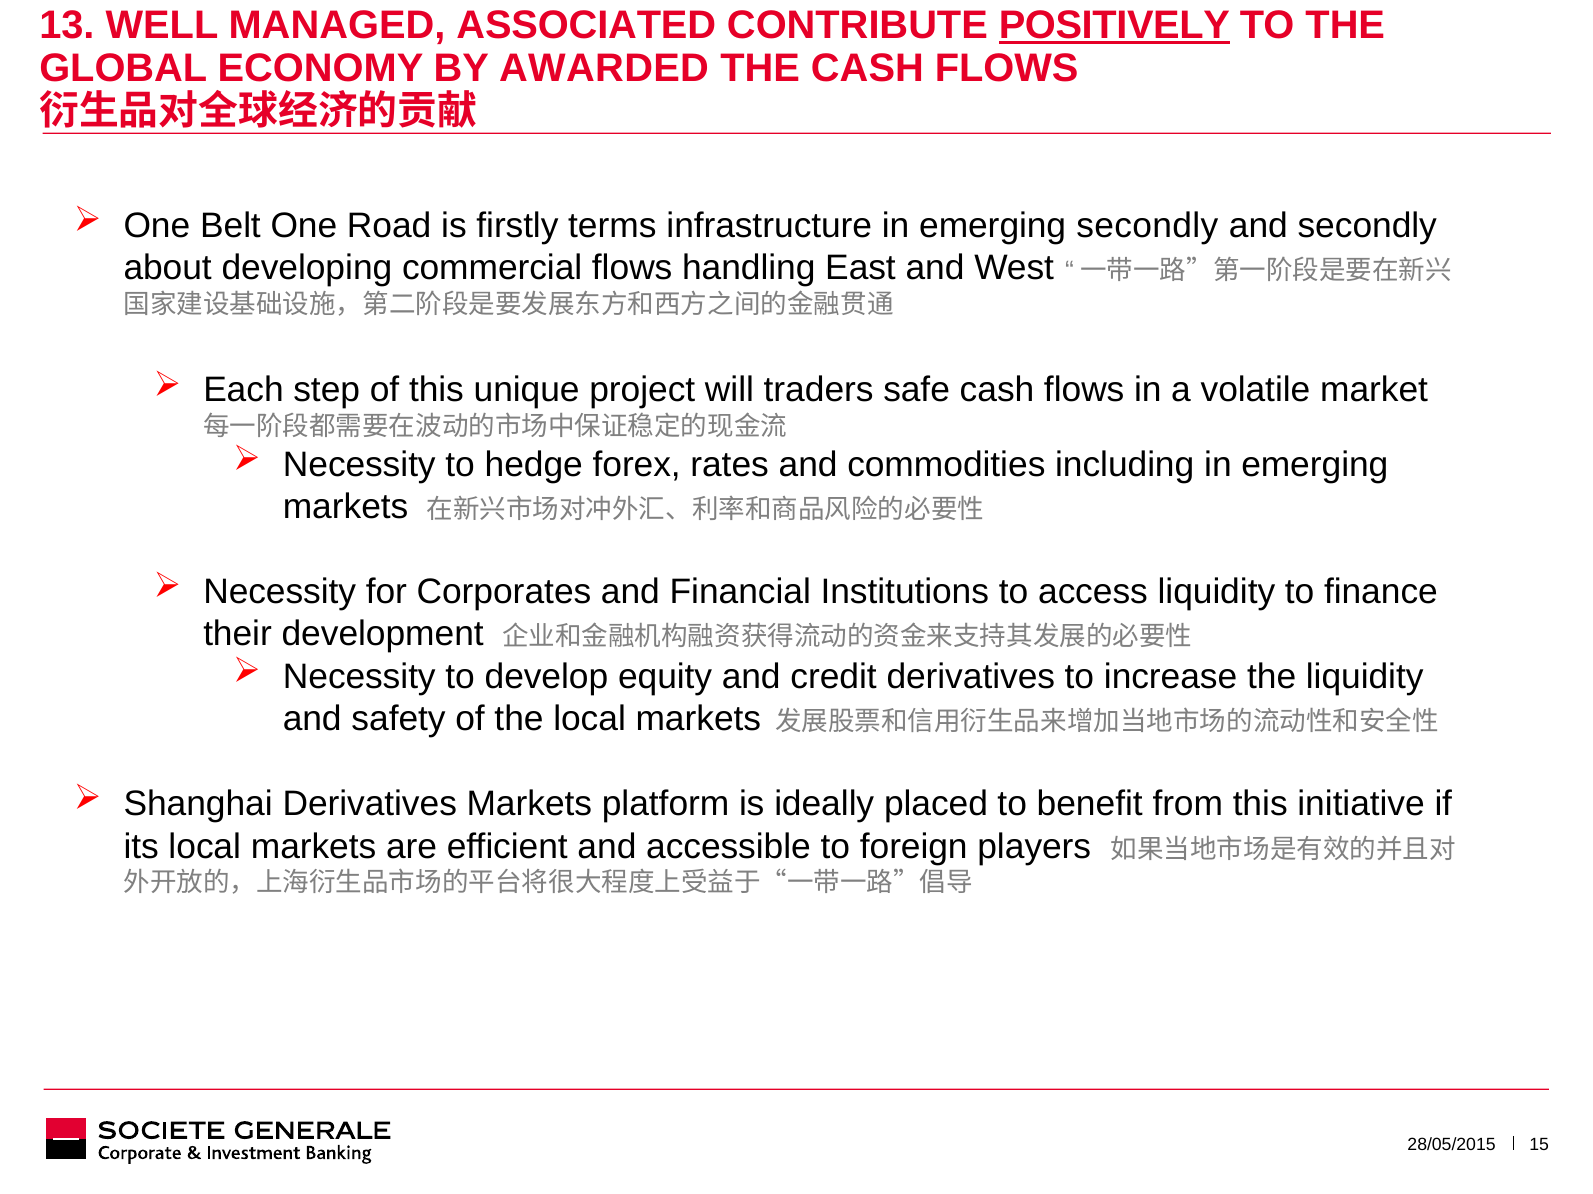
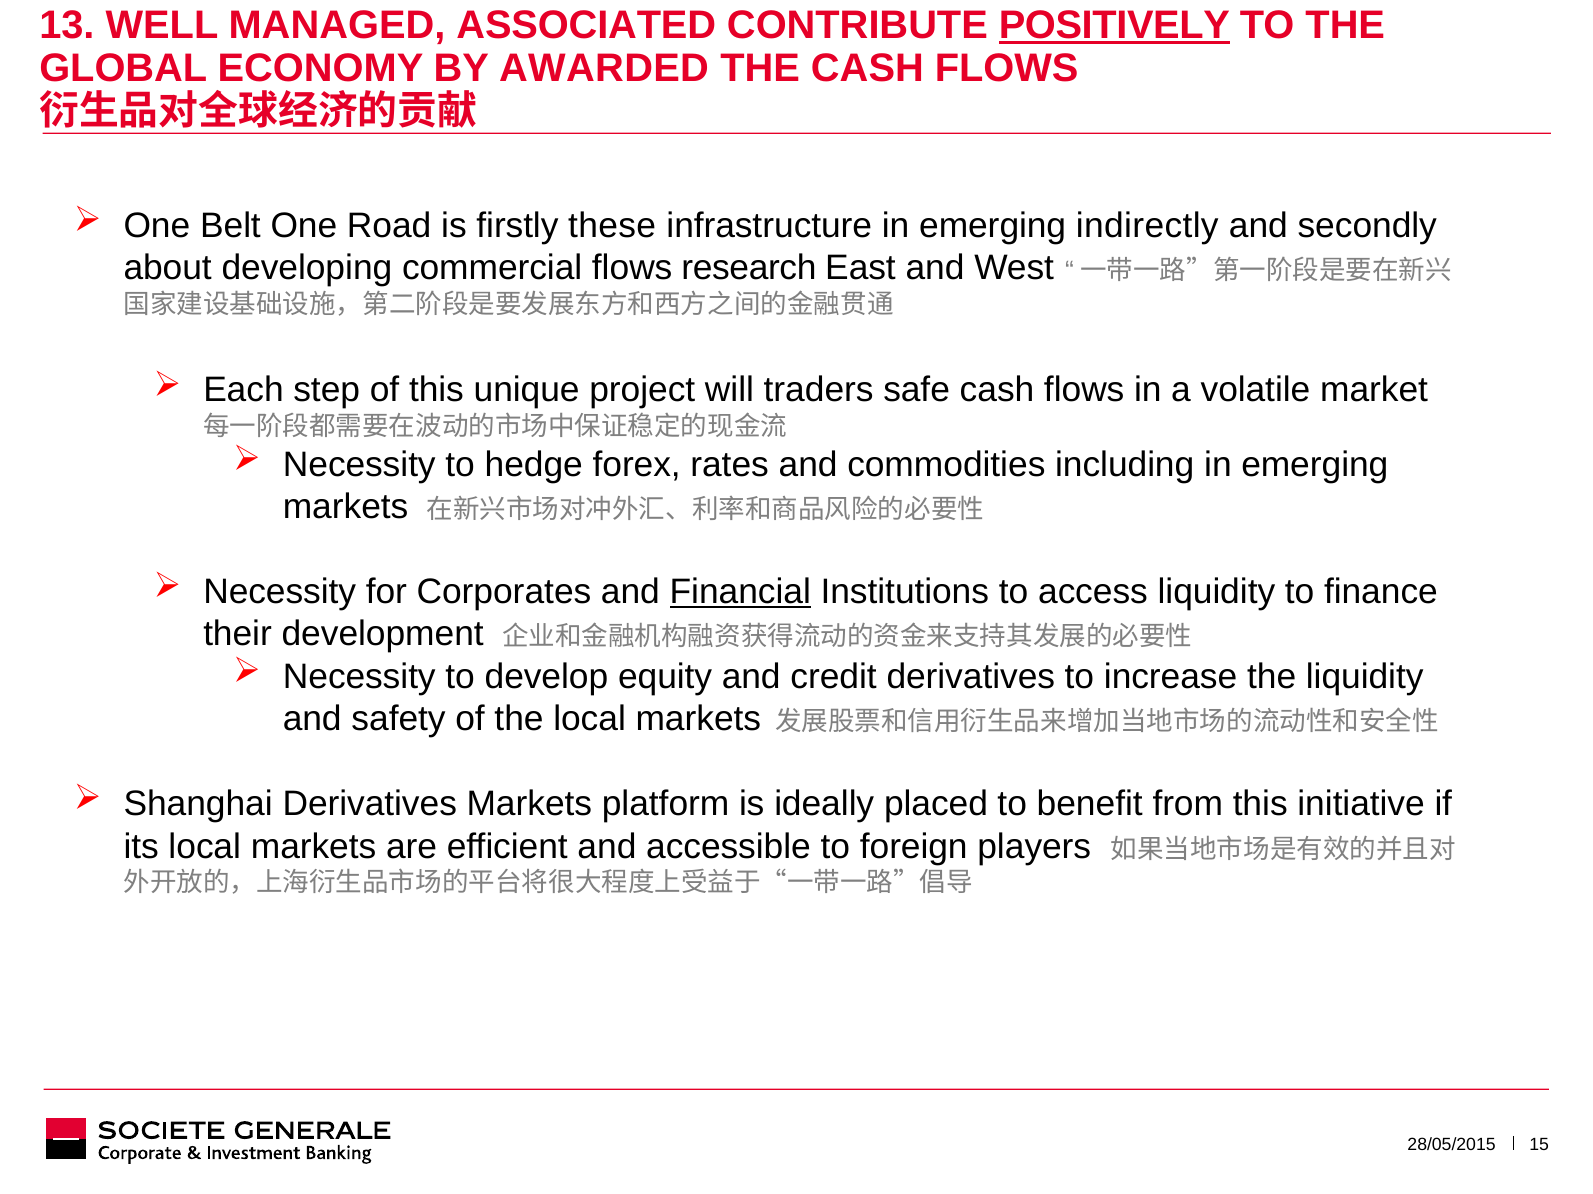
terms: terms -> these (612, 226)
emerging secondly: secondly -> indirectly (1147, 226)
handling: handling -> research (749, 268)
Financial underline: none -> present (740, 592)
